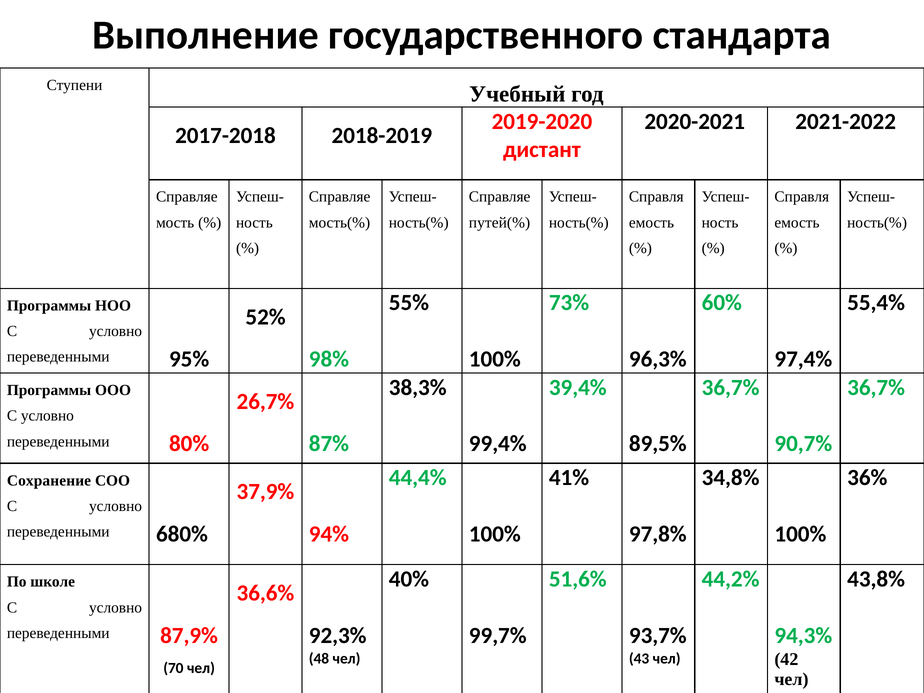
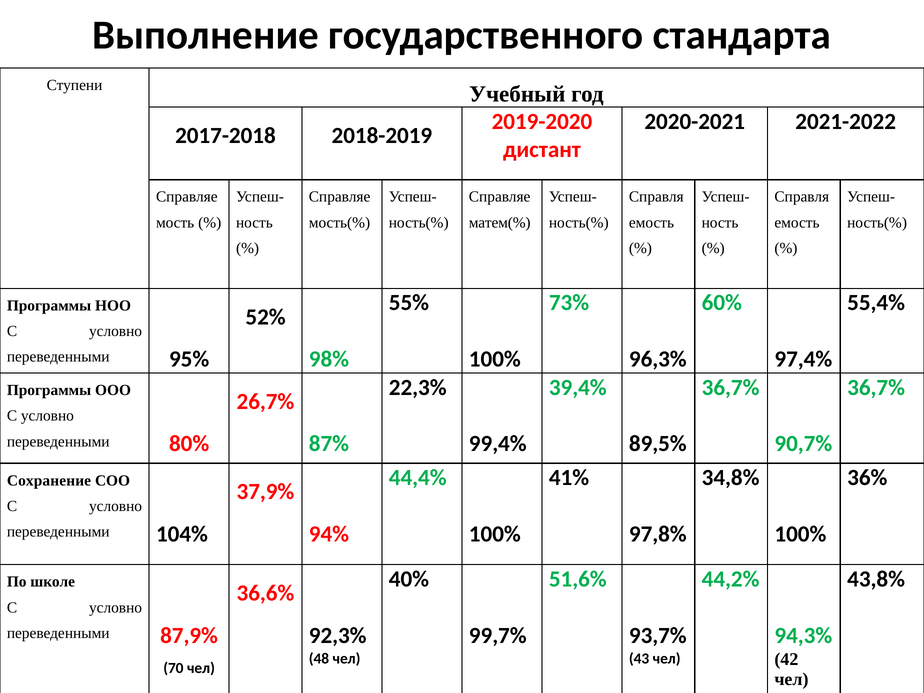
путей(%: путей(% -> матем(% (500, 223)
38,3%: 38,3% -> 22,3% (418, 387)
680%: 680% -> 104% (182, 534)
